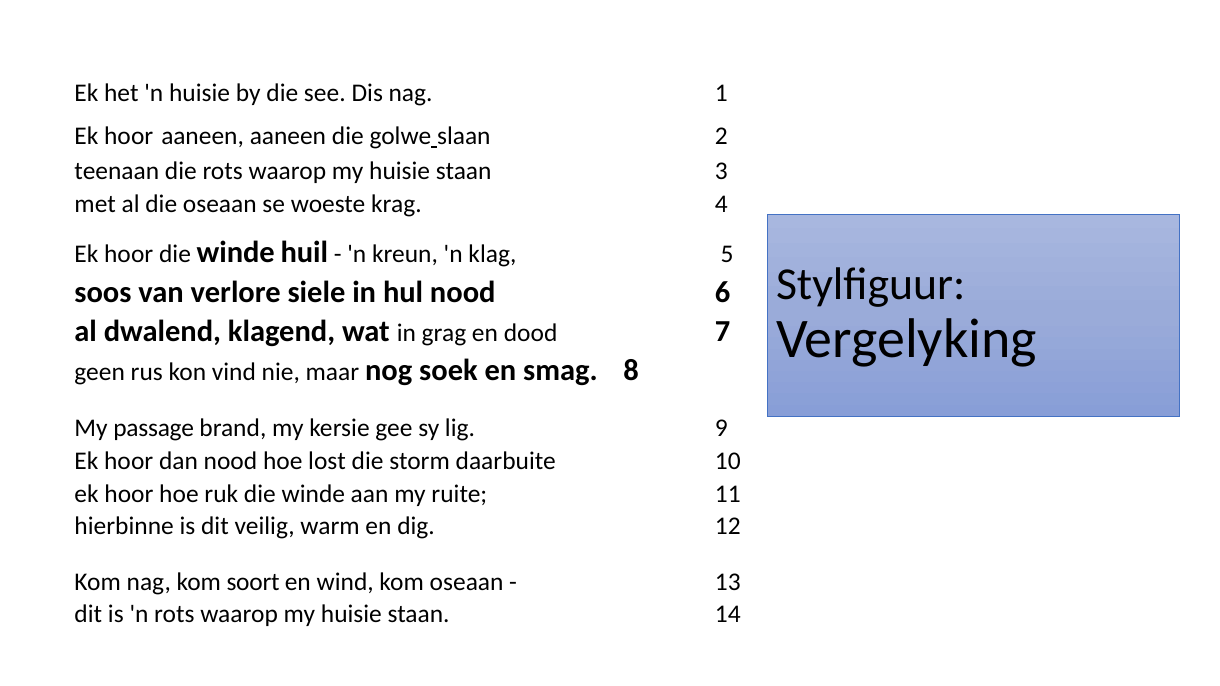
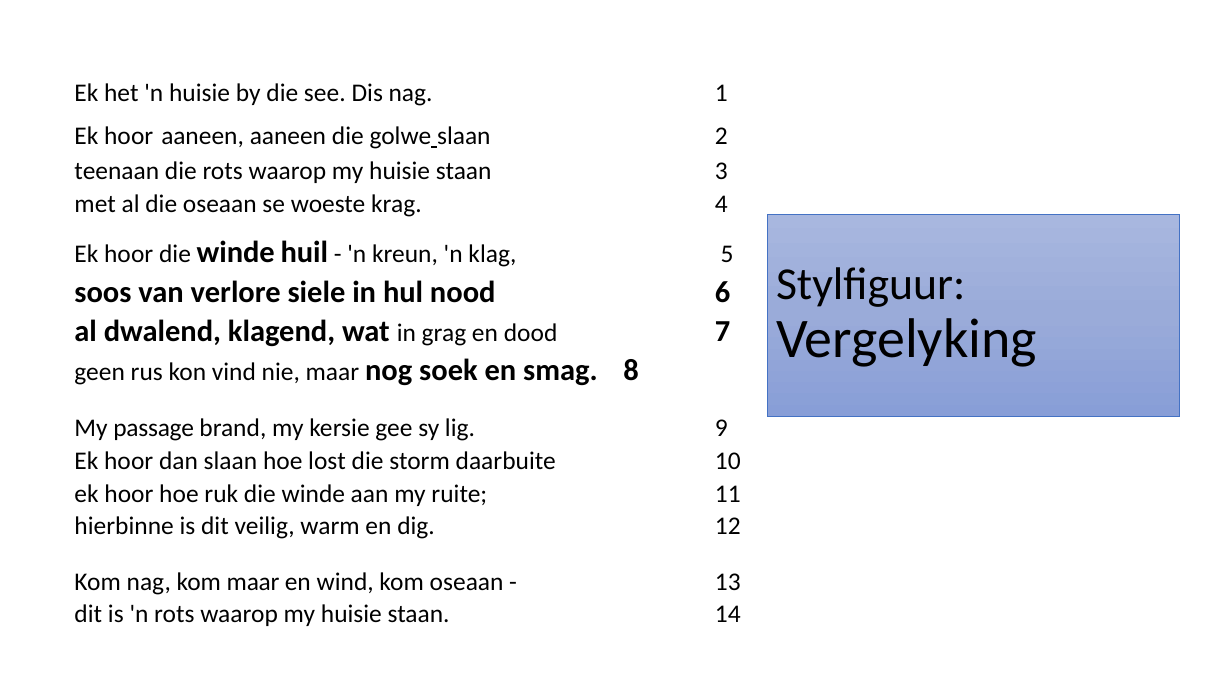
dan nood: nood -> slaan (230, 461)
kom soort: soort -> maar (253, 582)
